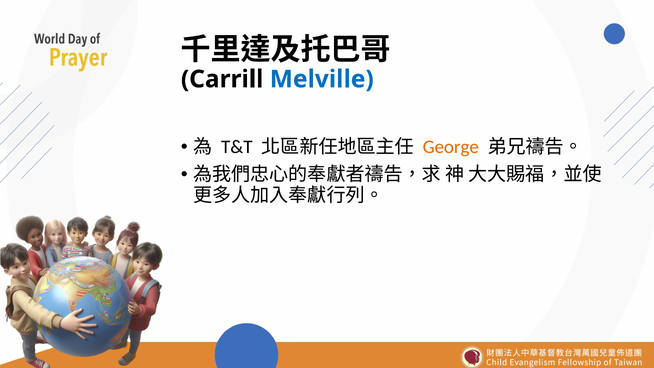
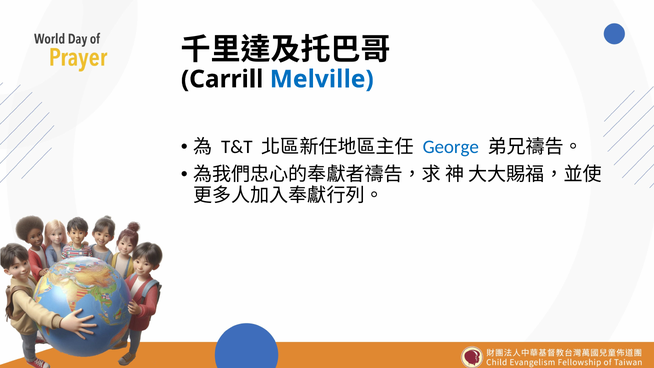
George colour: orange -> blue (451, 147)
